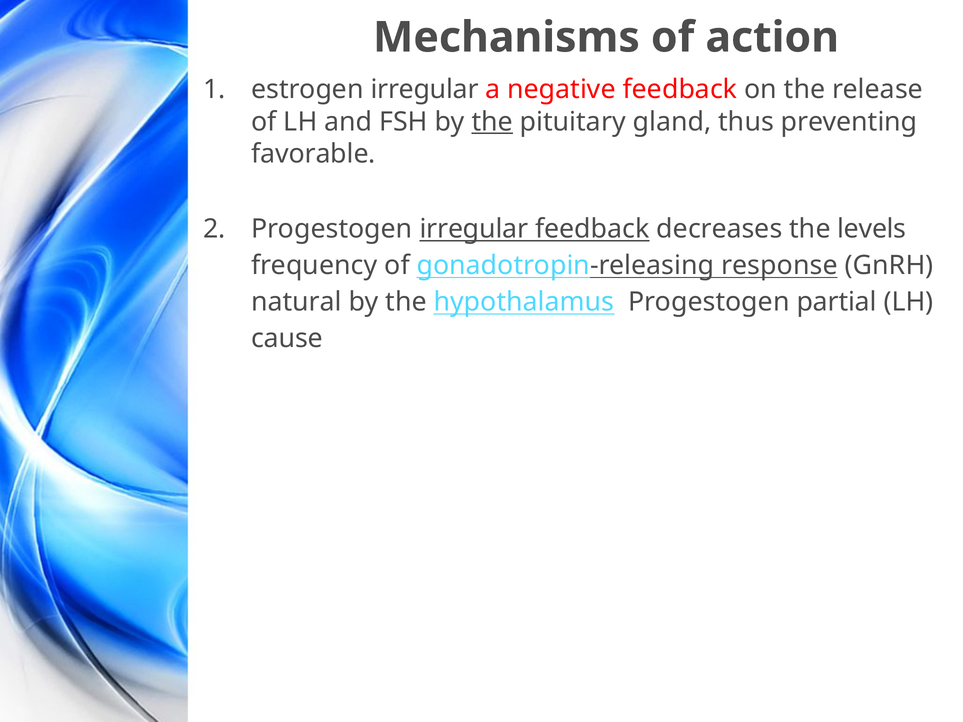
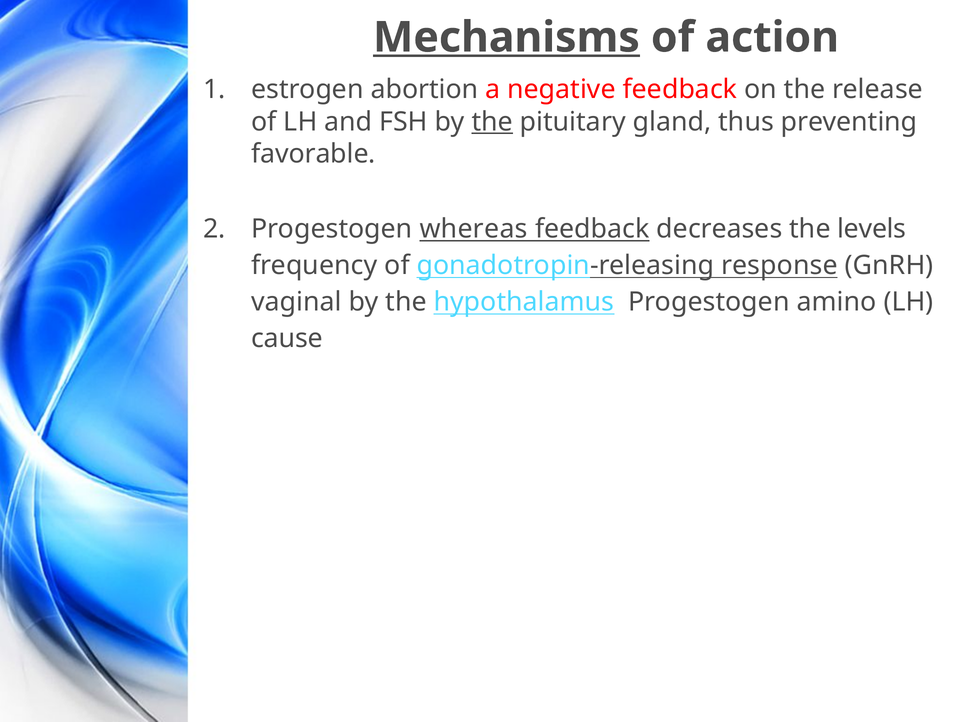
Mechanisms underline: none -> present (506, 37)
estrogen irregular: irregular -> abortion (424, 90)
Progestogen irregular: irregular -> whereas (474, 229)
natural: natural -> vaginal (296, 302)
partial: partial -> amino (837, 302)
